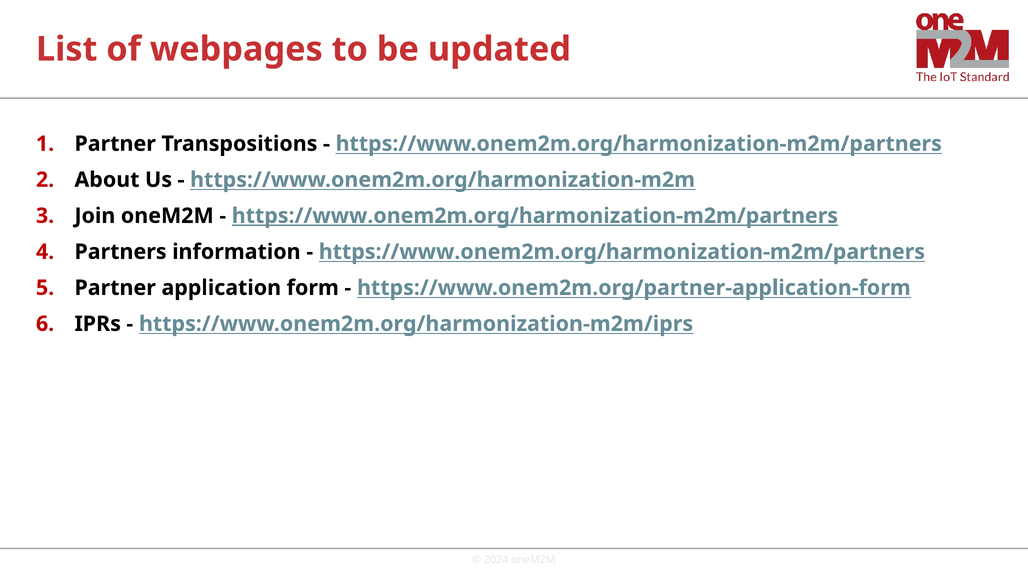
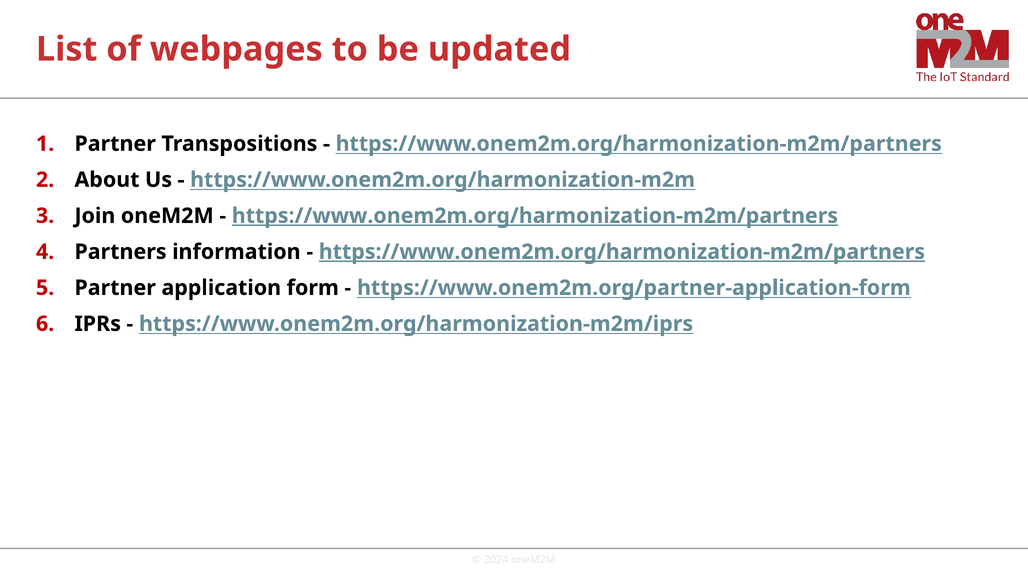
https://www.onem2m.org/harmonization-m2m/partners underline: none -> present (622, 252)
